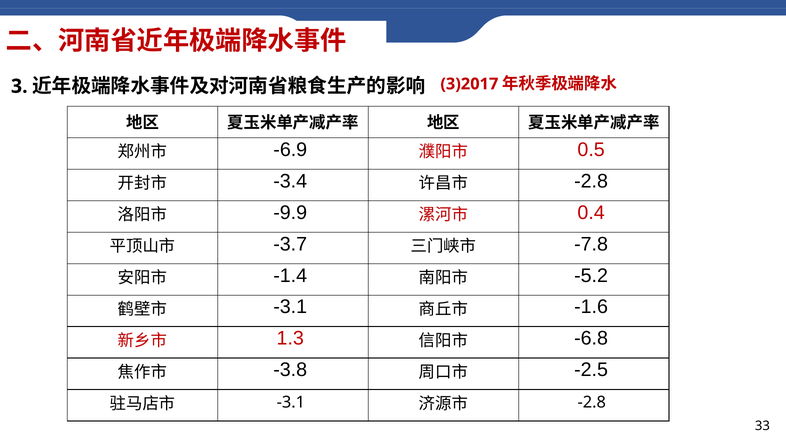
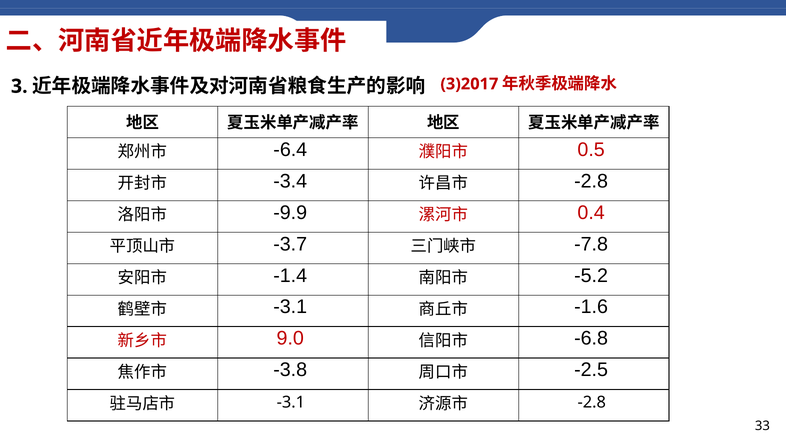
-6.9: -6.9 -> -6.4 (290, 150)
1.3: 1.3 -> 9.0 (290, 339)
